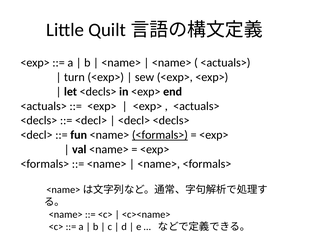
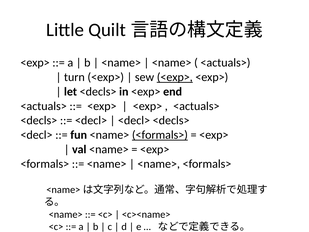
<exp> underline: none -> present (175, 77)
